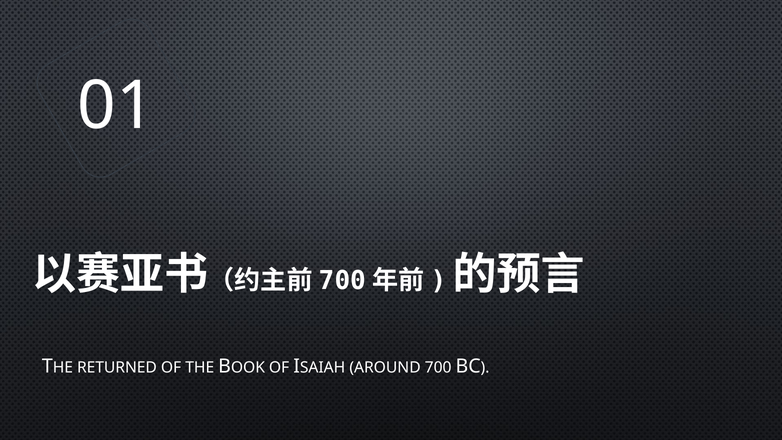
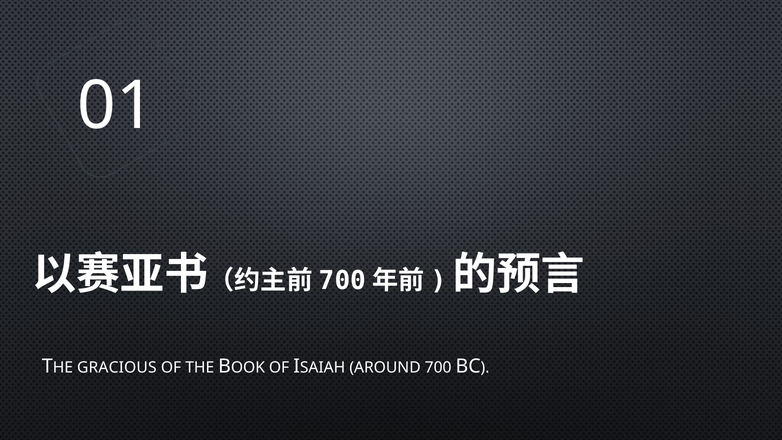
RETURNED: RETURNED -> GRACIOUS (117, 368)
